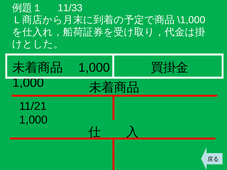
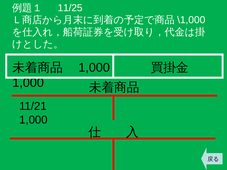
11/33: 11/33 -> 11/25 (70, 8)
